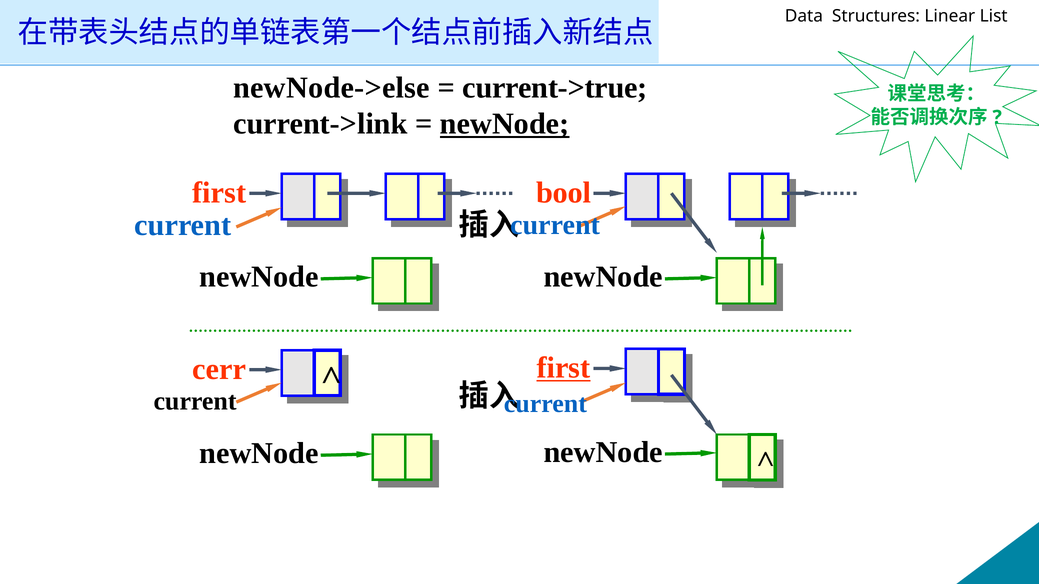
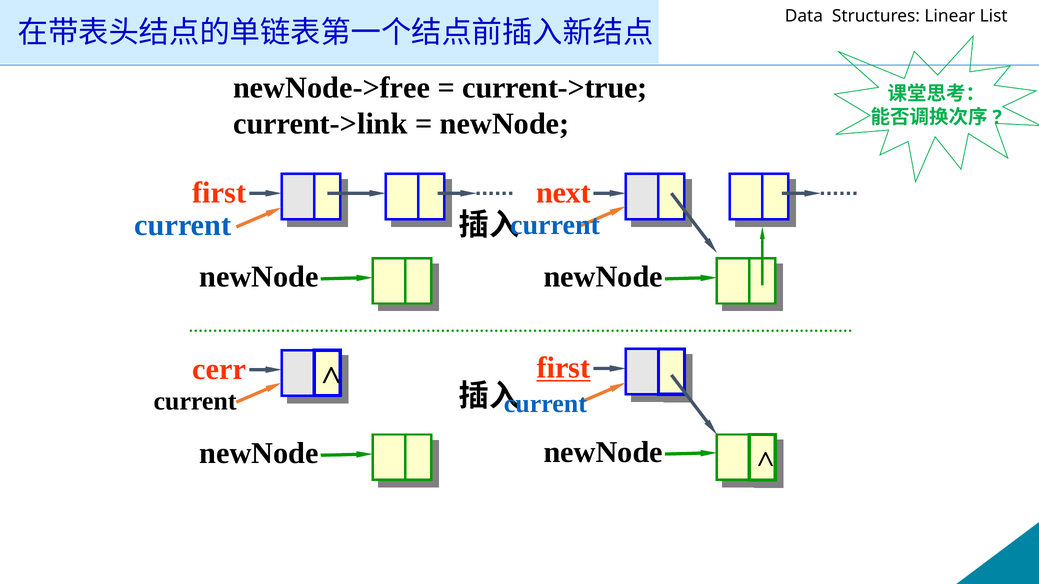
newNode->else: newNode->else -> newNode->free (332, 88)
newNode underline: present -> none (505, 124)
bool: bool -> next (564, 193)
